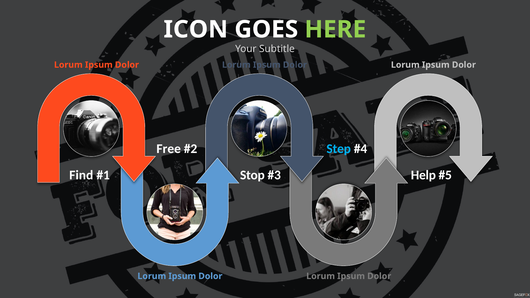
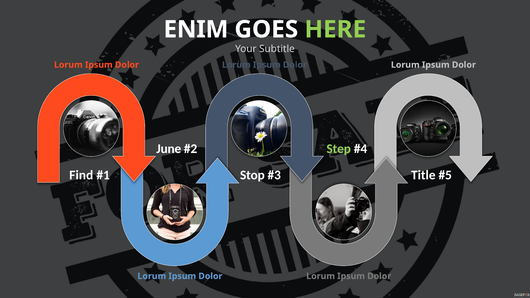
ICON: ICON -> ENIM (196, 29)
Free: Free -> June (169, 149)
Step colour: light blue -> light green (339, 149)
Help: Help -> Title (423, 175)
